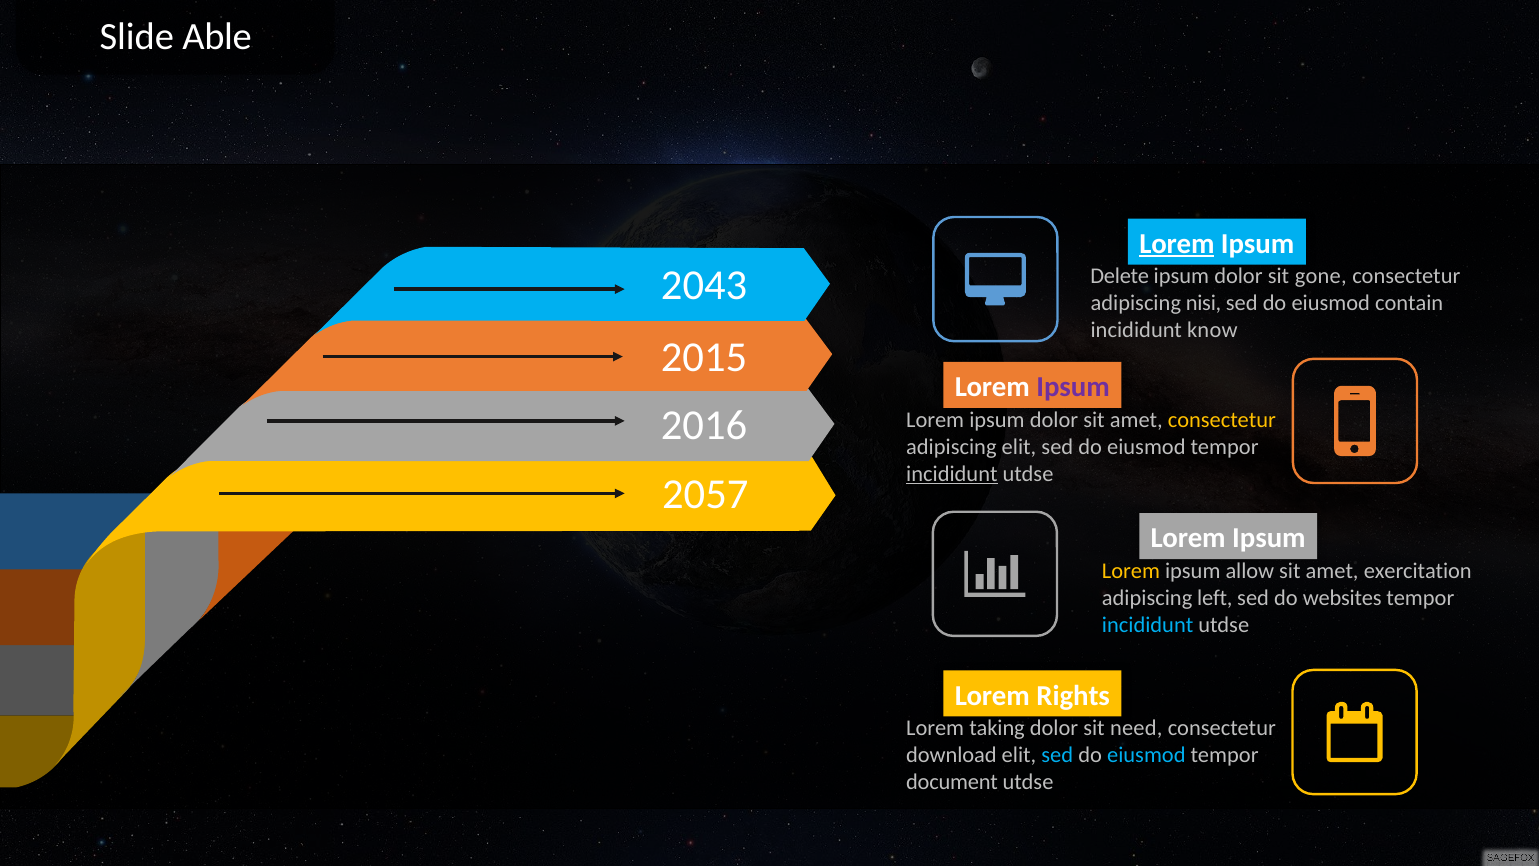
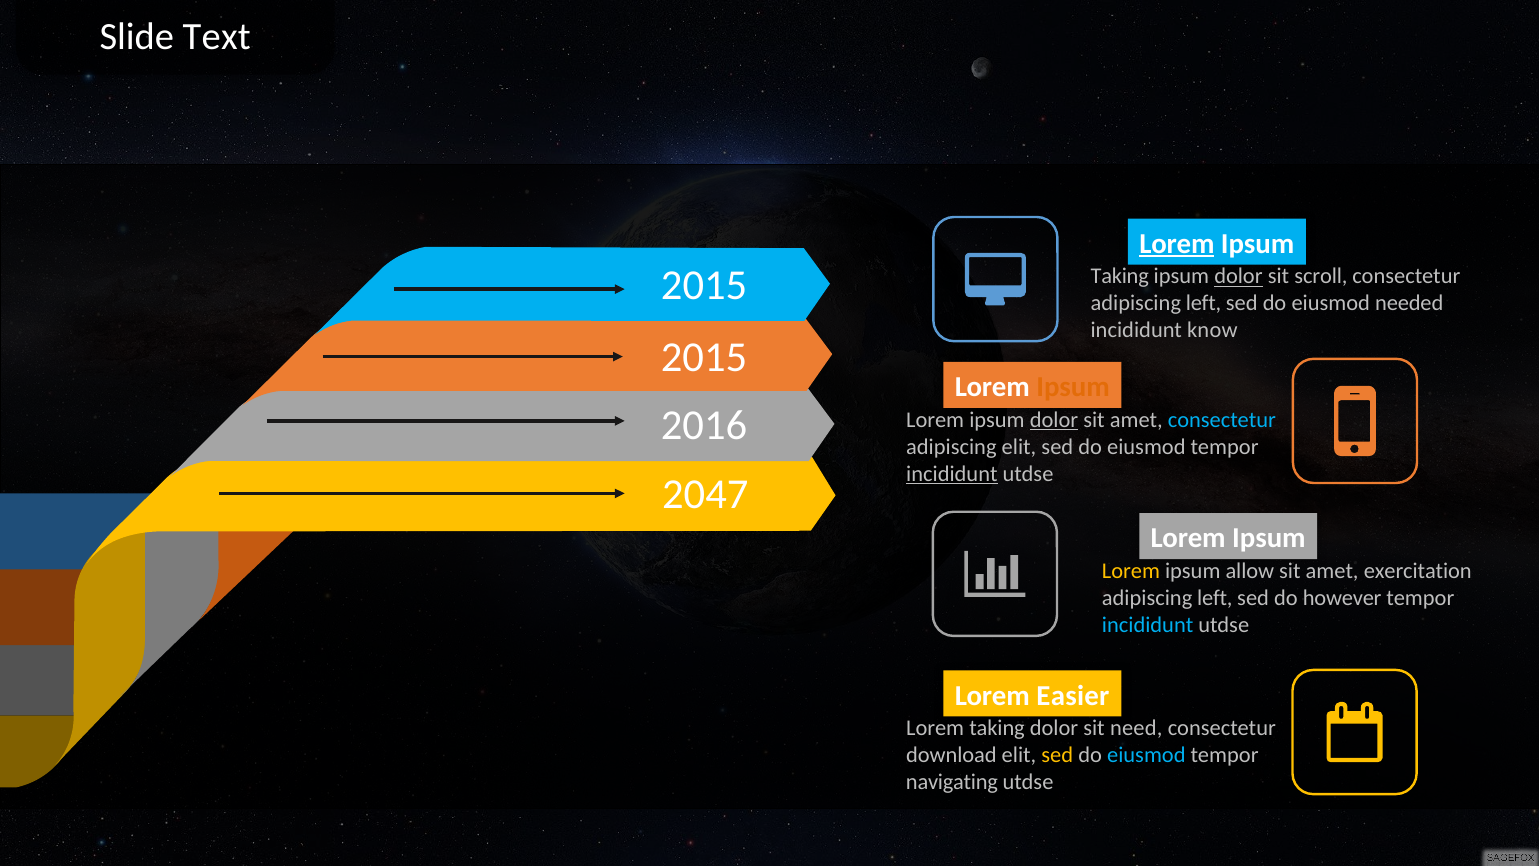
Able: Able -> Text (217, 36)
Delete: Delete -> Taking (1120, 276)
dolor underline: none -> present (1238, 276)
gone: gone -> scroll (1321, 276)
2043: 2043 -> 2015 (704, 285)
nisi: nisi -> left (1204, 303)
contain: contain -> needed (1409, 303)
Ipsum colour: purple -> orange (1073, 387)
dolor underline: none -> present (1054, 420)
consectetur colour: yellow -> light blue (1222, 420)
2057: 2057 -> 2047 (705, 495)
websites: websites -> however (1342, 598)
Rights: Rights -> Easier (1073, 695)
sed colour: light blue -> yellow (1057, 755)
document: document -> navigating (952, 782)
